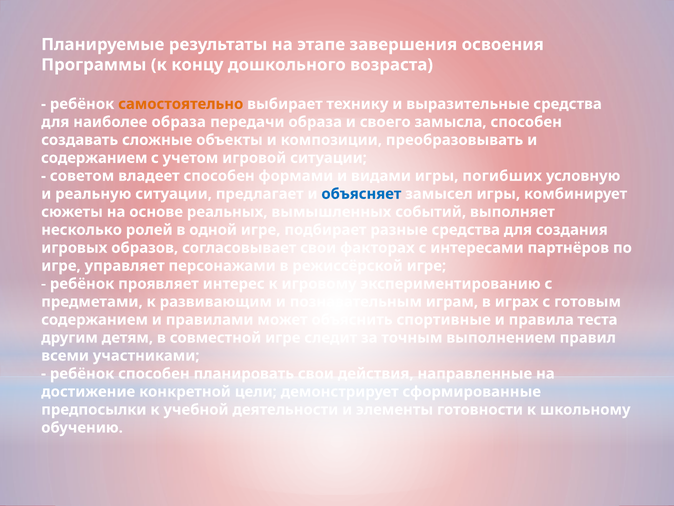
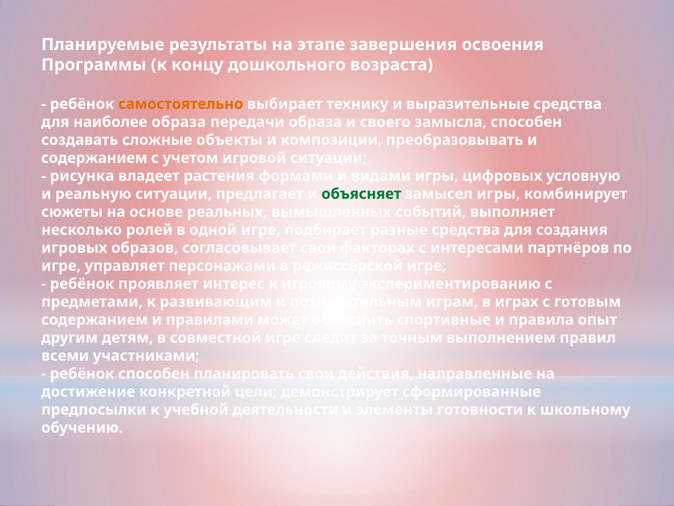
советом: советом -> рисунка (82, 176)
владеет способен: способен -> растения (219, 176)
погибших: погибших -> цифровых (502, 176)
объясняет colour: blue -> green (361, 194)
теста: теста -> опыт (597, 319)
